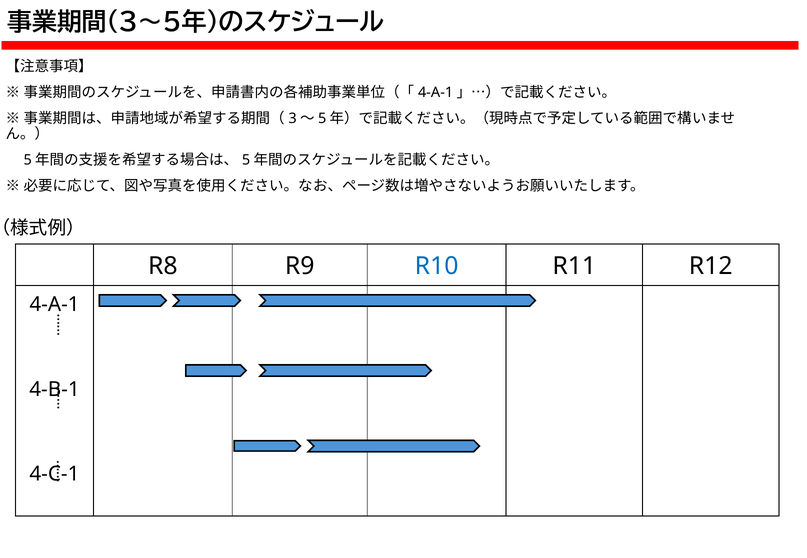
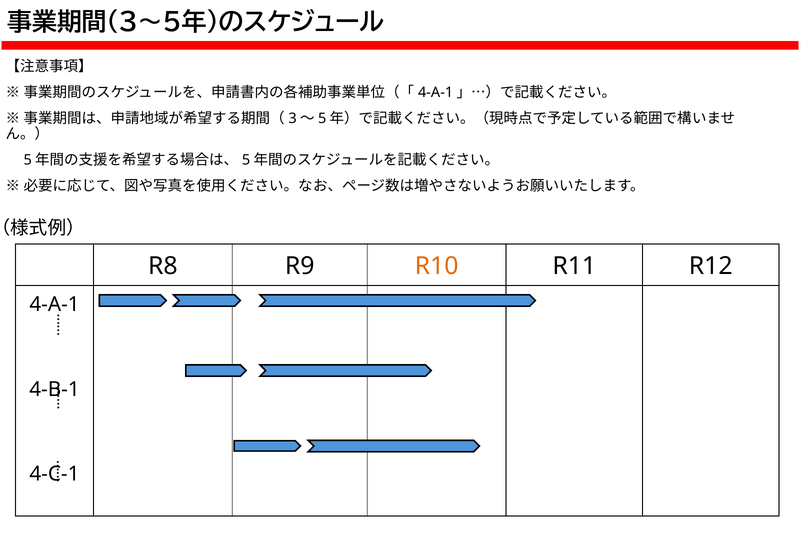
R10 colour: blue -> orange (437, 267)
